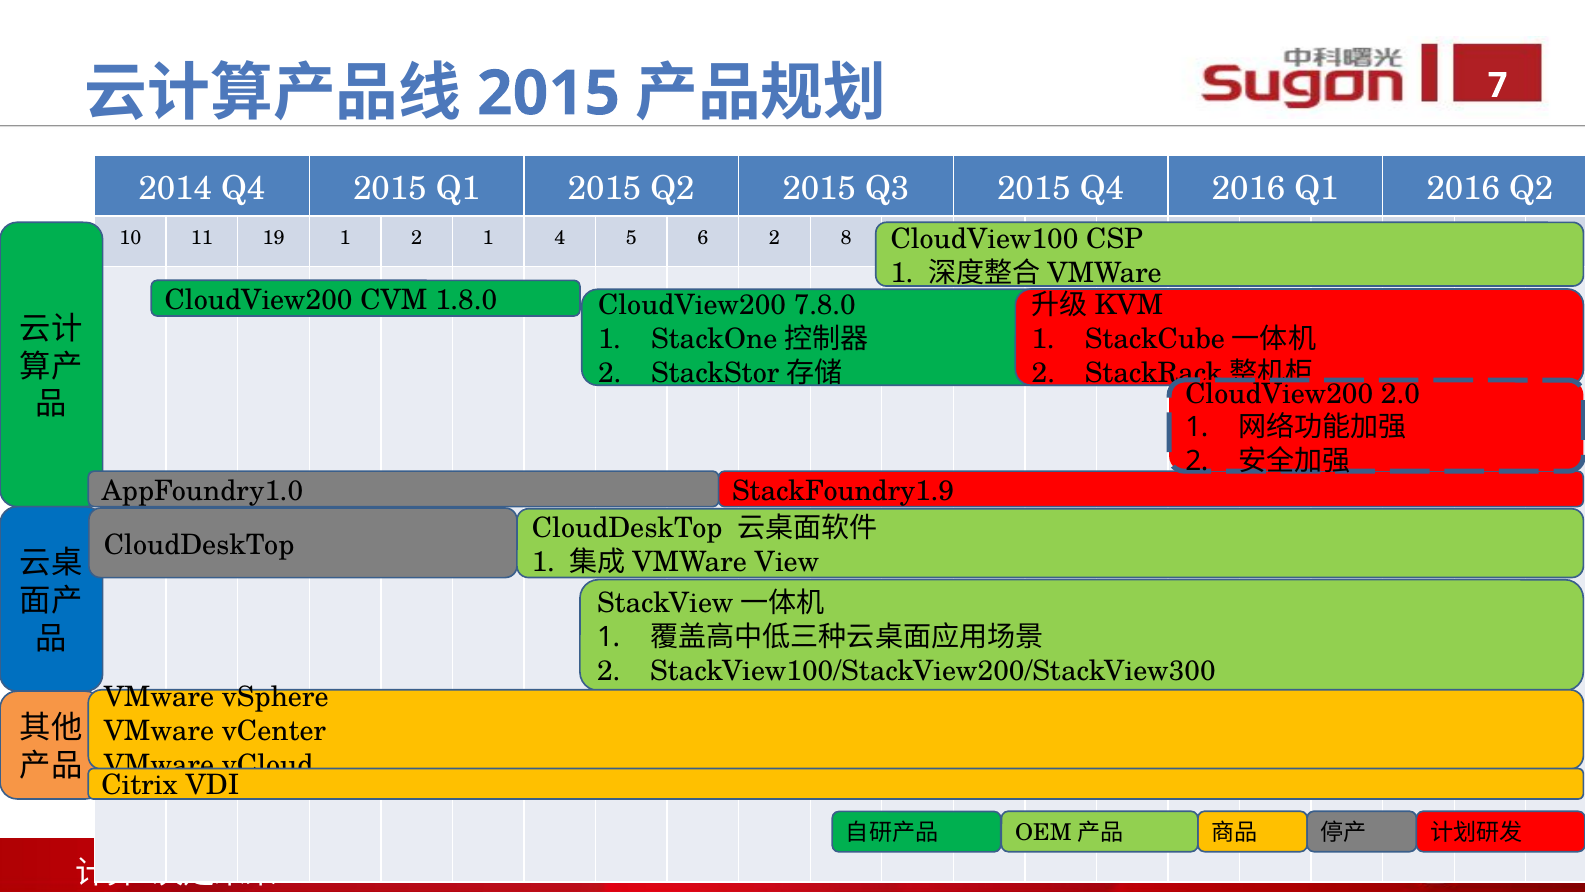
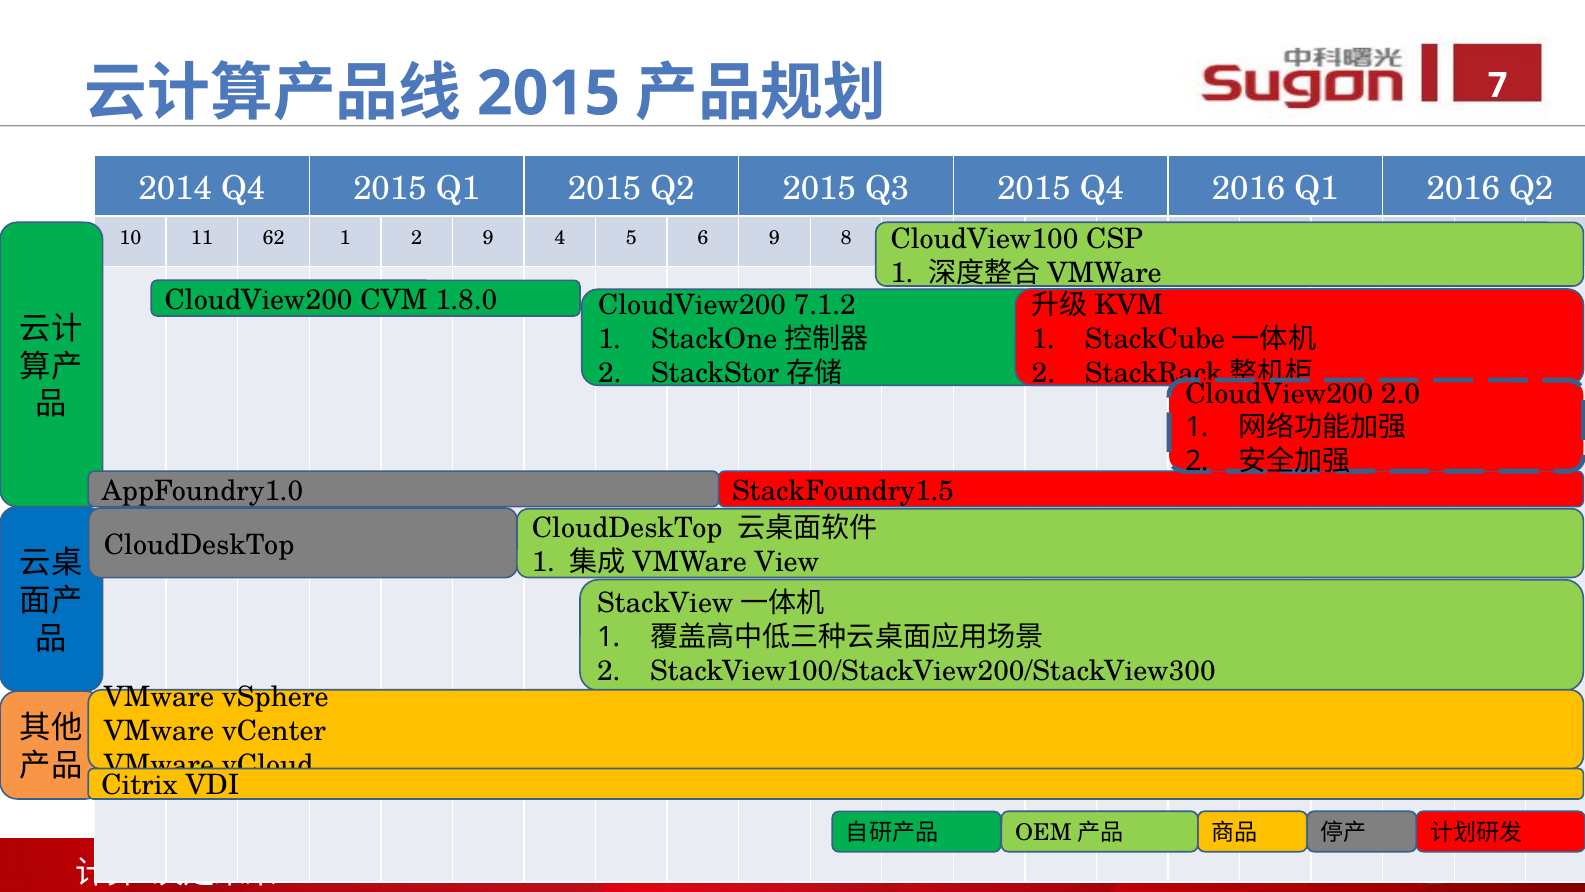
19: 19 -> 62 (274, 238)
2 1: 1 -> 9 (488, 238)
6 2: 2 -> 9 (774, 238)
7.8.0: 7.8.0 -> 7.1.2 (825, 305)
StackFoundry1.9: StackFoundry1.9 -> StackFoundry1.5 (843, 491)
